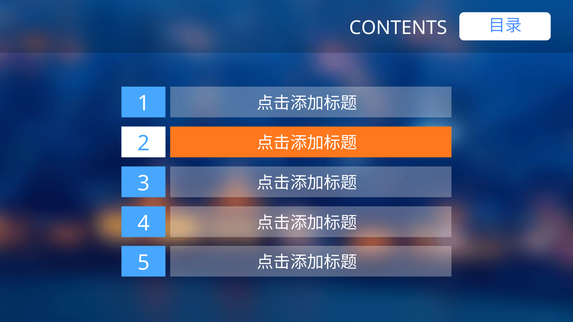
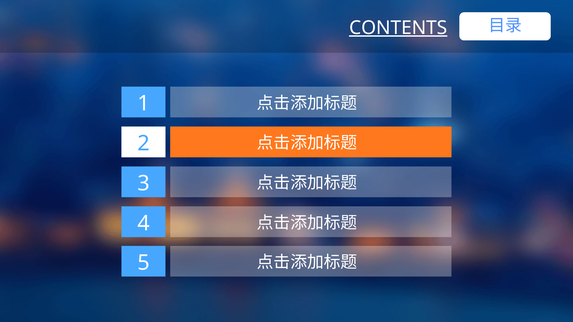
CONTENTS underline: none -> present (398, 28)
